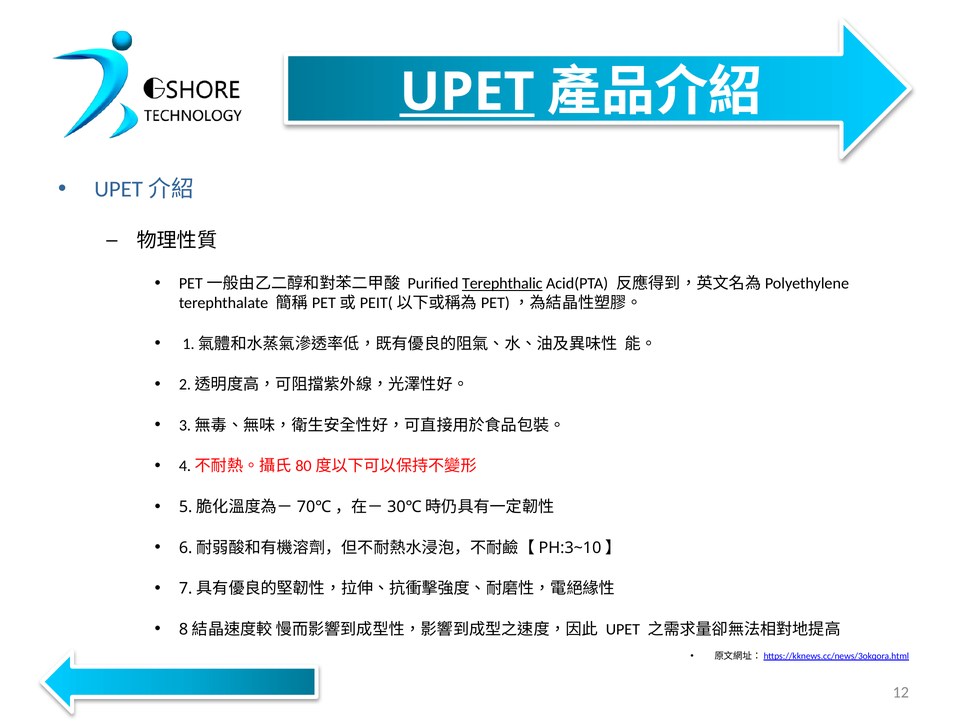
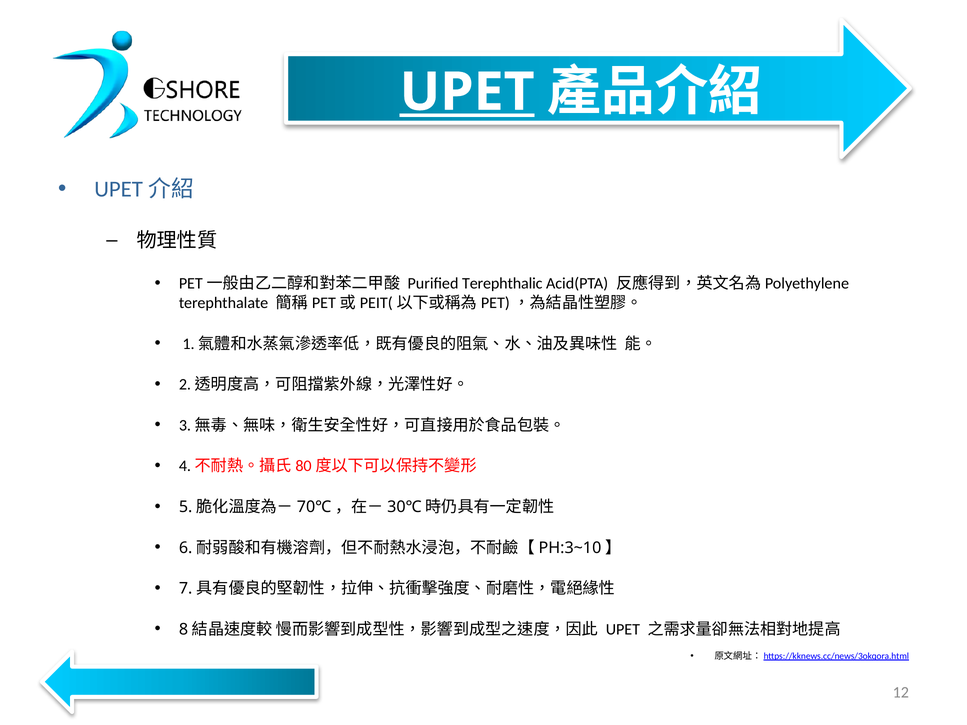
Terephthalic underline: present -> none (502, 284)
